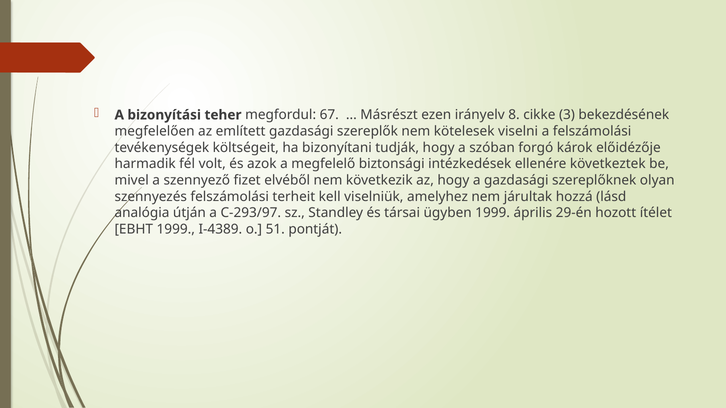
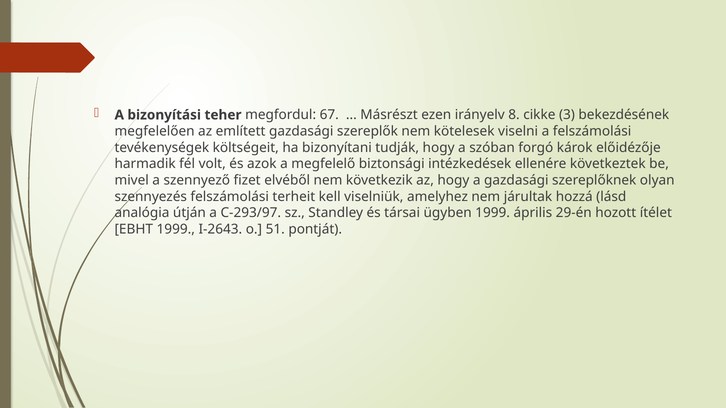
I‑4389: I‑4389 -> I‑2643 (220, 229)
